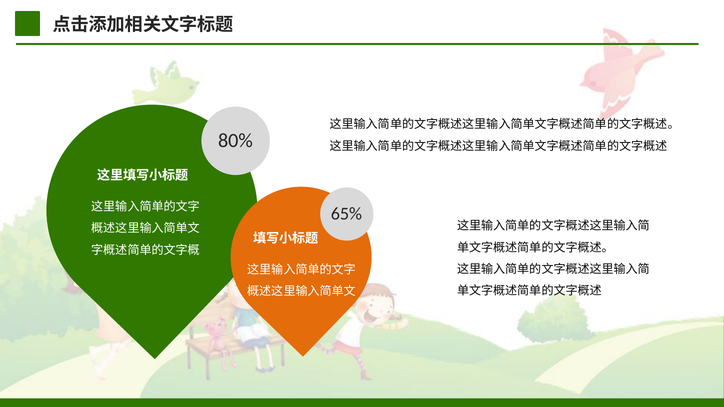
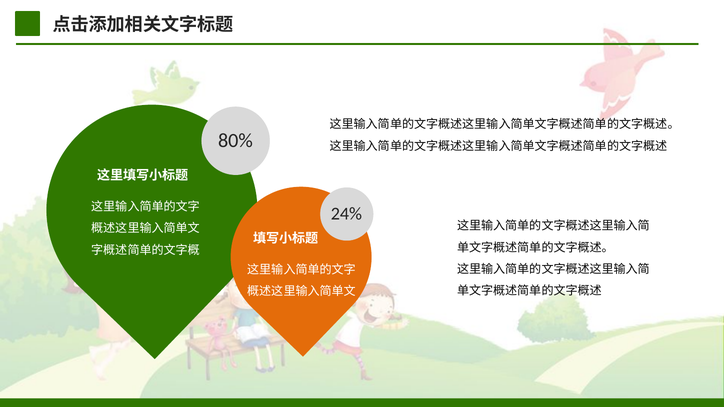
65%: 65% -> 24% (346, 214)
